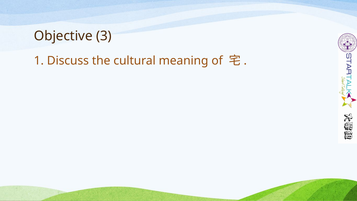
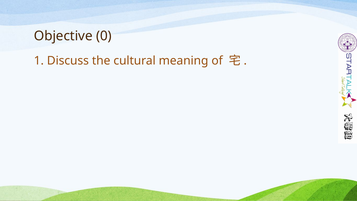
3: 3 -> 0 (104, 36)
